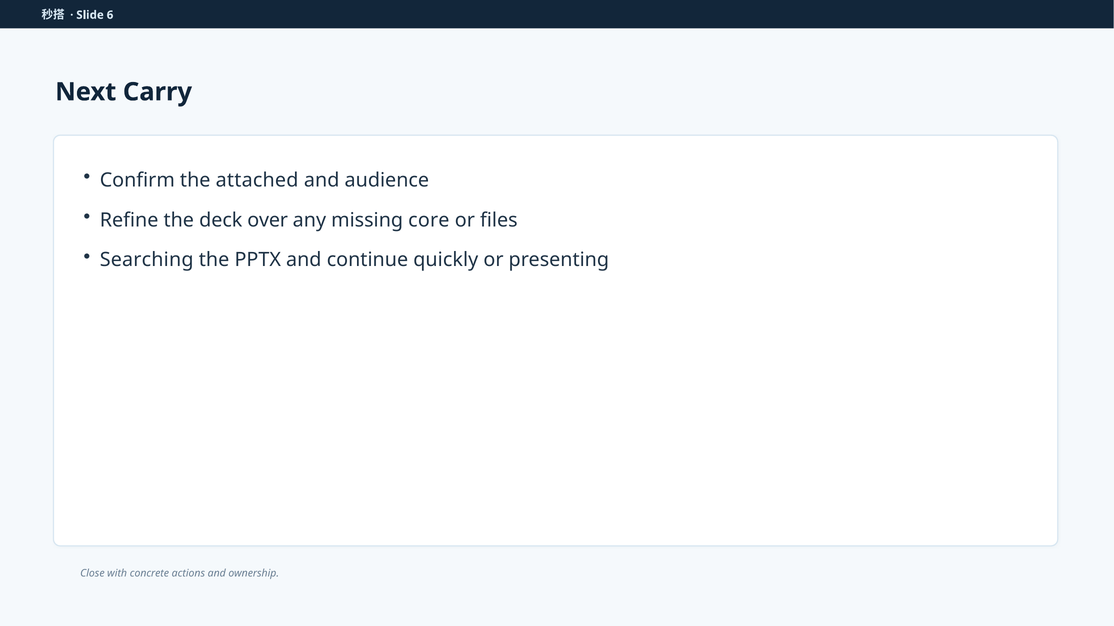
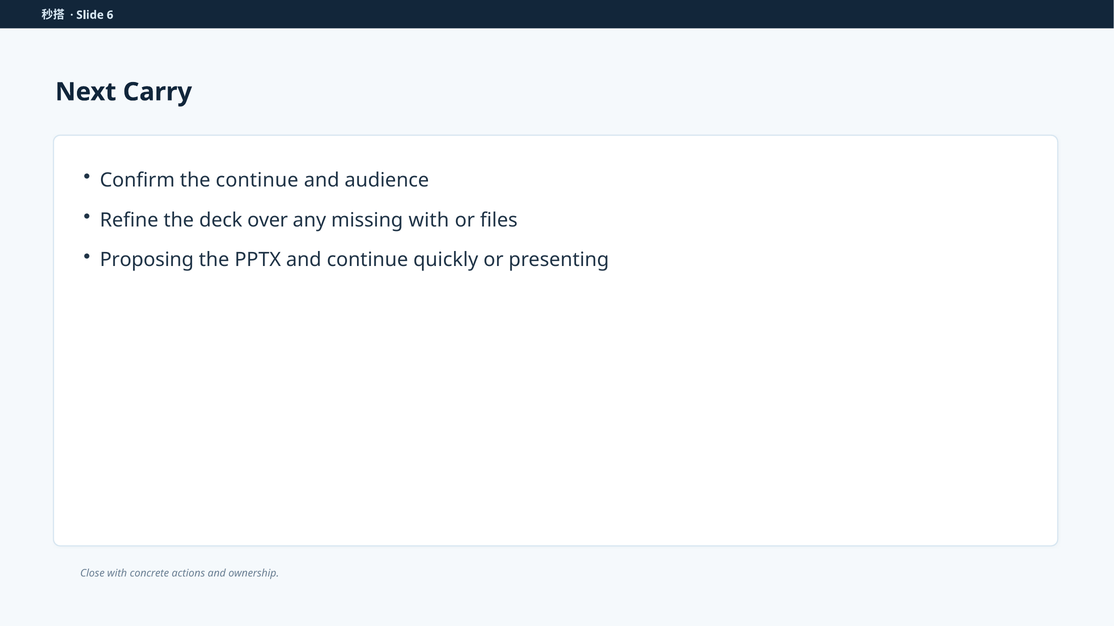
the attached: attached -> continue (257, 180)
missing core: core -> with (429, 220)
Searching: Searching -> Proposing (147, 260)
